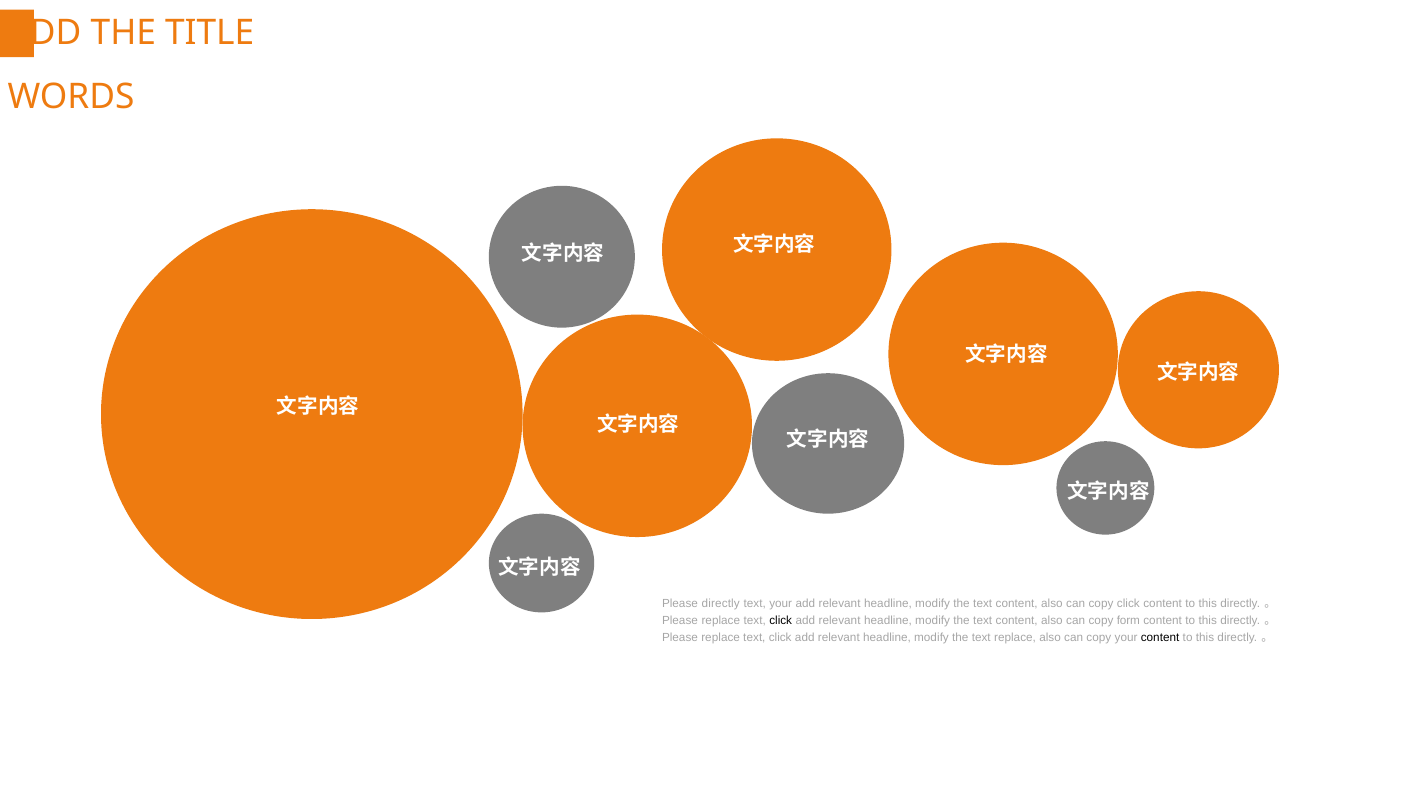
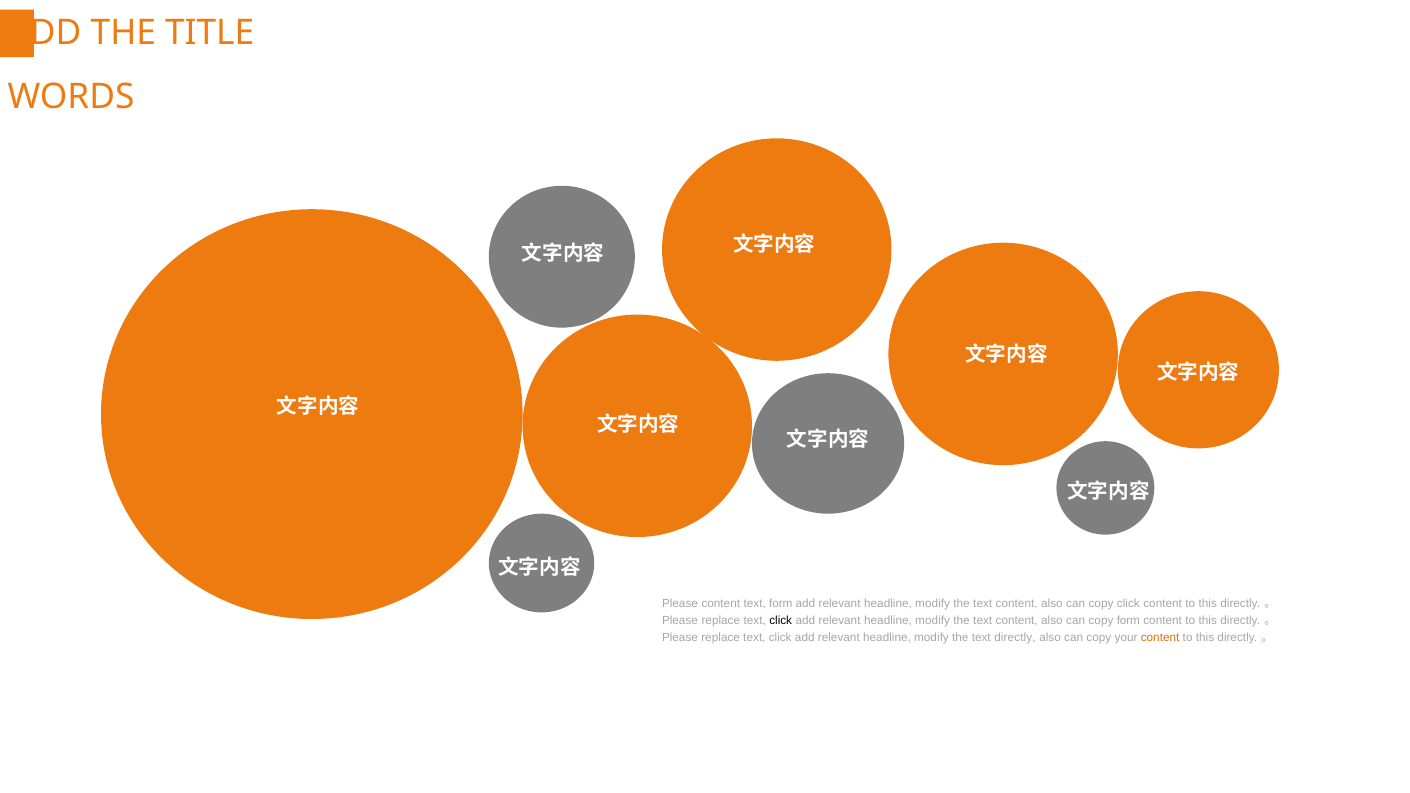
Please directly: directly -> content (721, 604)
text your: your -> form (781, 604)
text replace: replace -> directly (1015, 638)
content colour: black -> orange (1160, 638)
